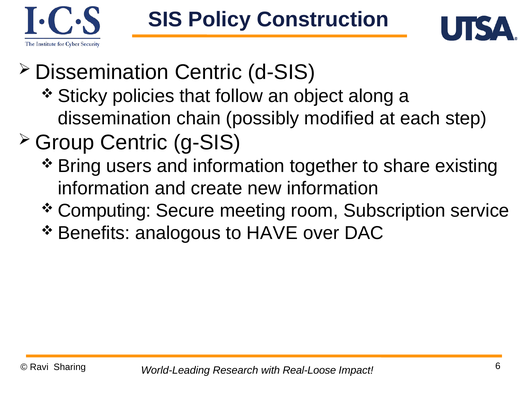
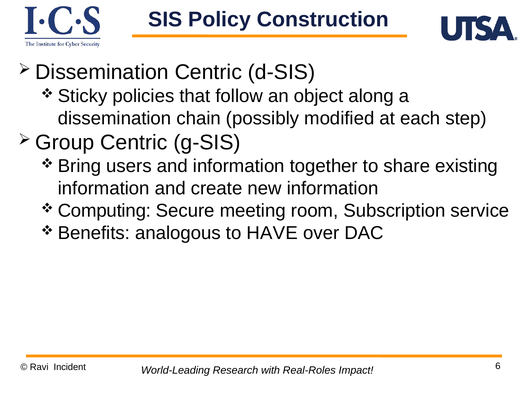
Sharing: Sharing -> Incident (70, 367)
Real-Loose: Real-Loose -> Real-Roles (309, 370)
